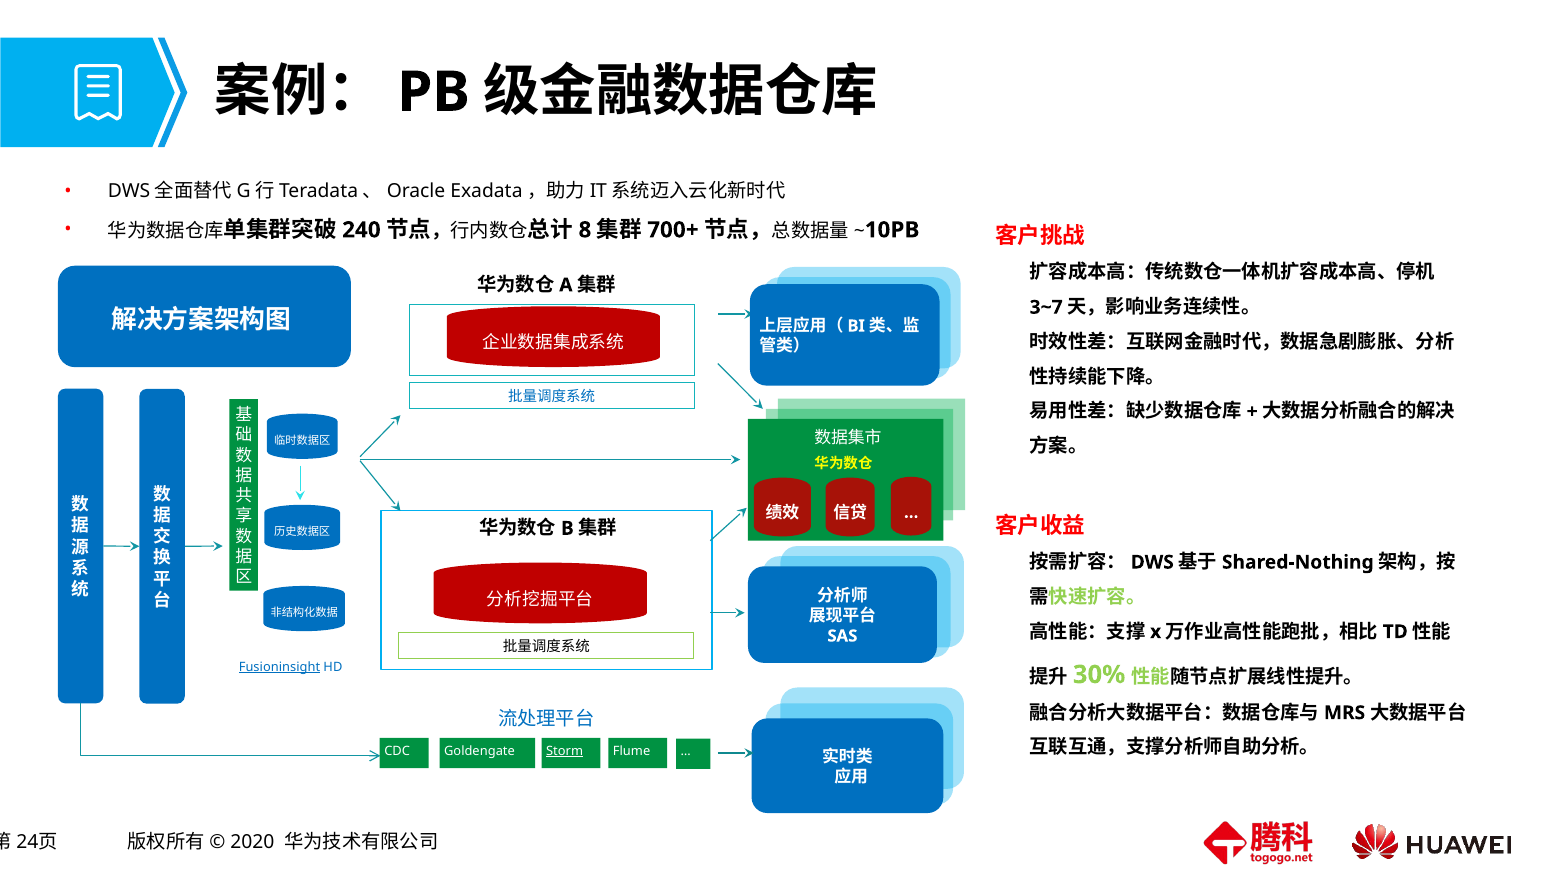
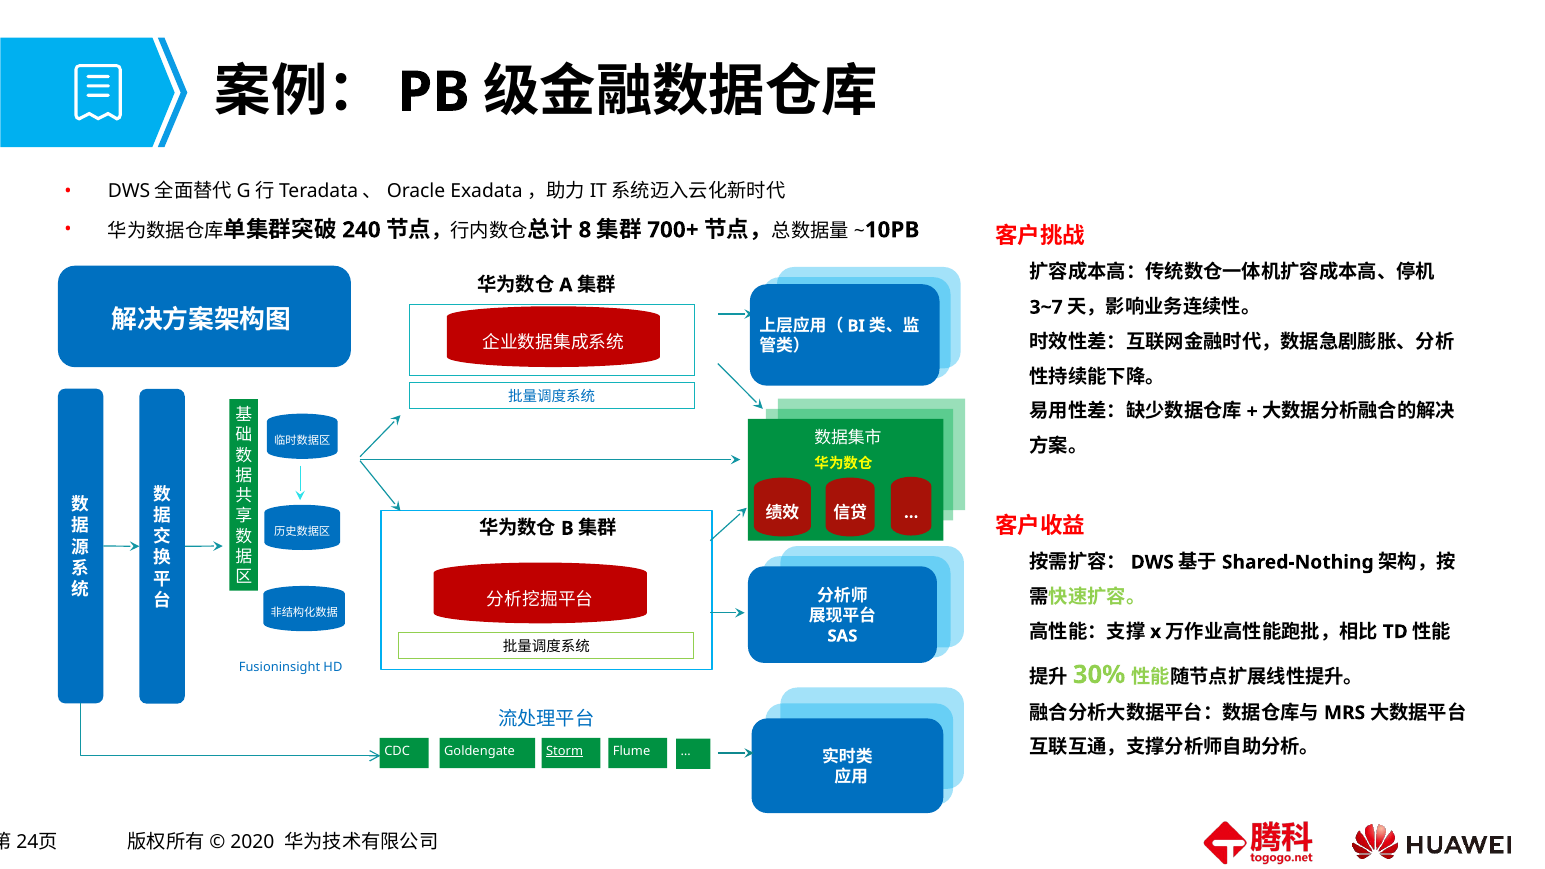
Fusioninsight underline: present -> none (280, 667)
